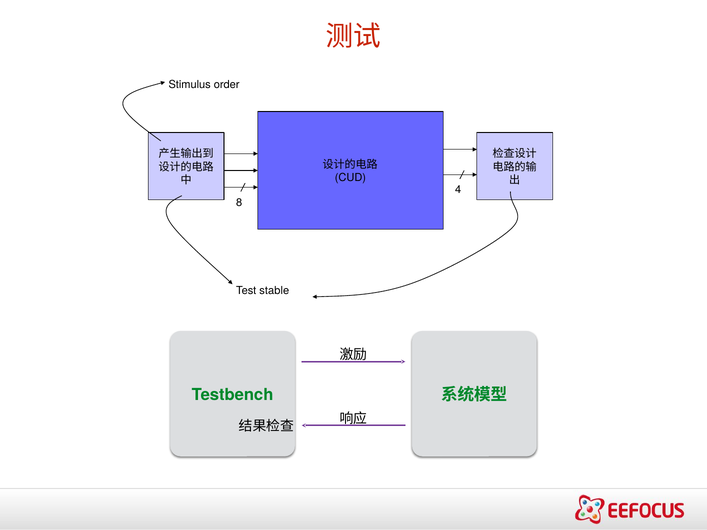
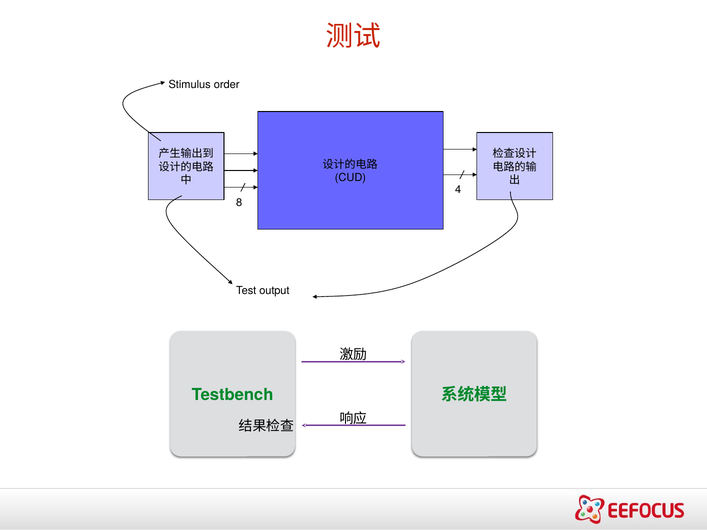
stable: stable -> output (274, 291)
